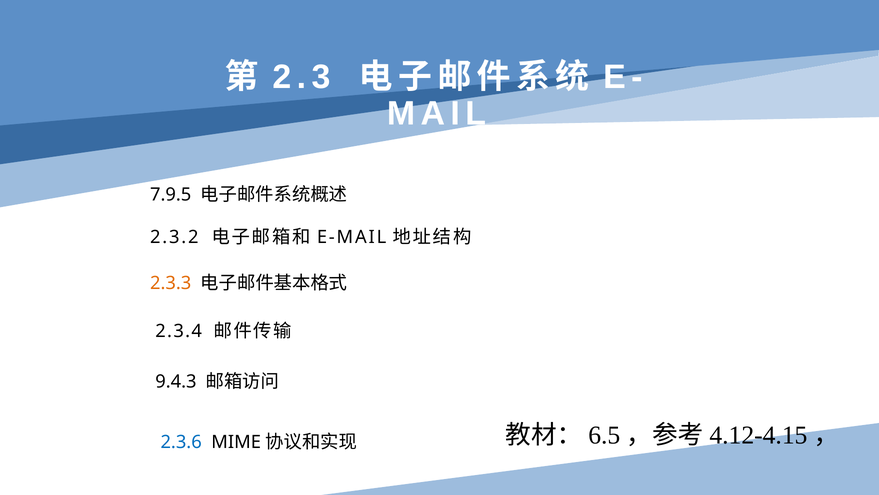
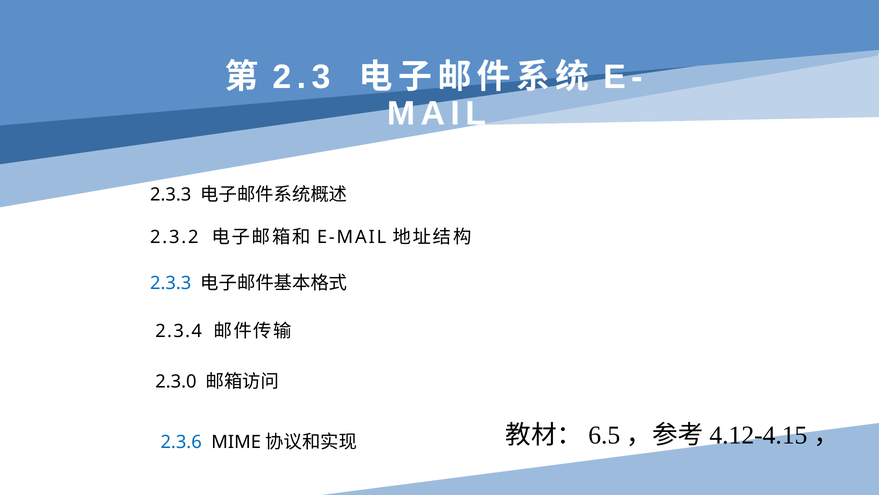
7.9.5: 7.9.5 -> 2.3.3 (171, 194)
2.3.3 colour: orange -> blue (171, 283)
9.4.3: 9.4.3 -> 2.3.0 (176, 381)
